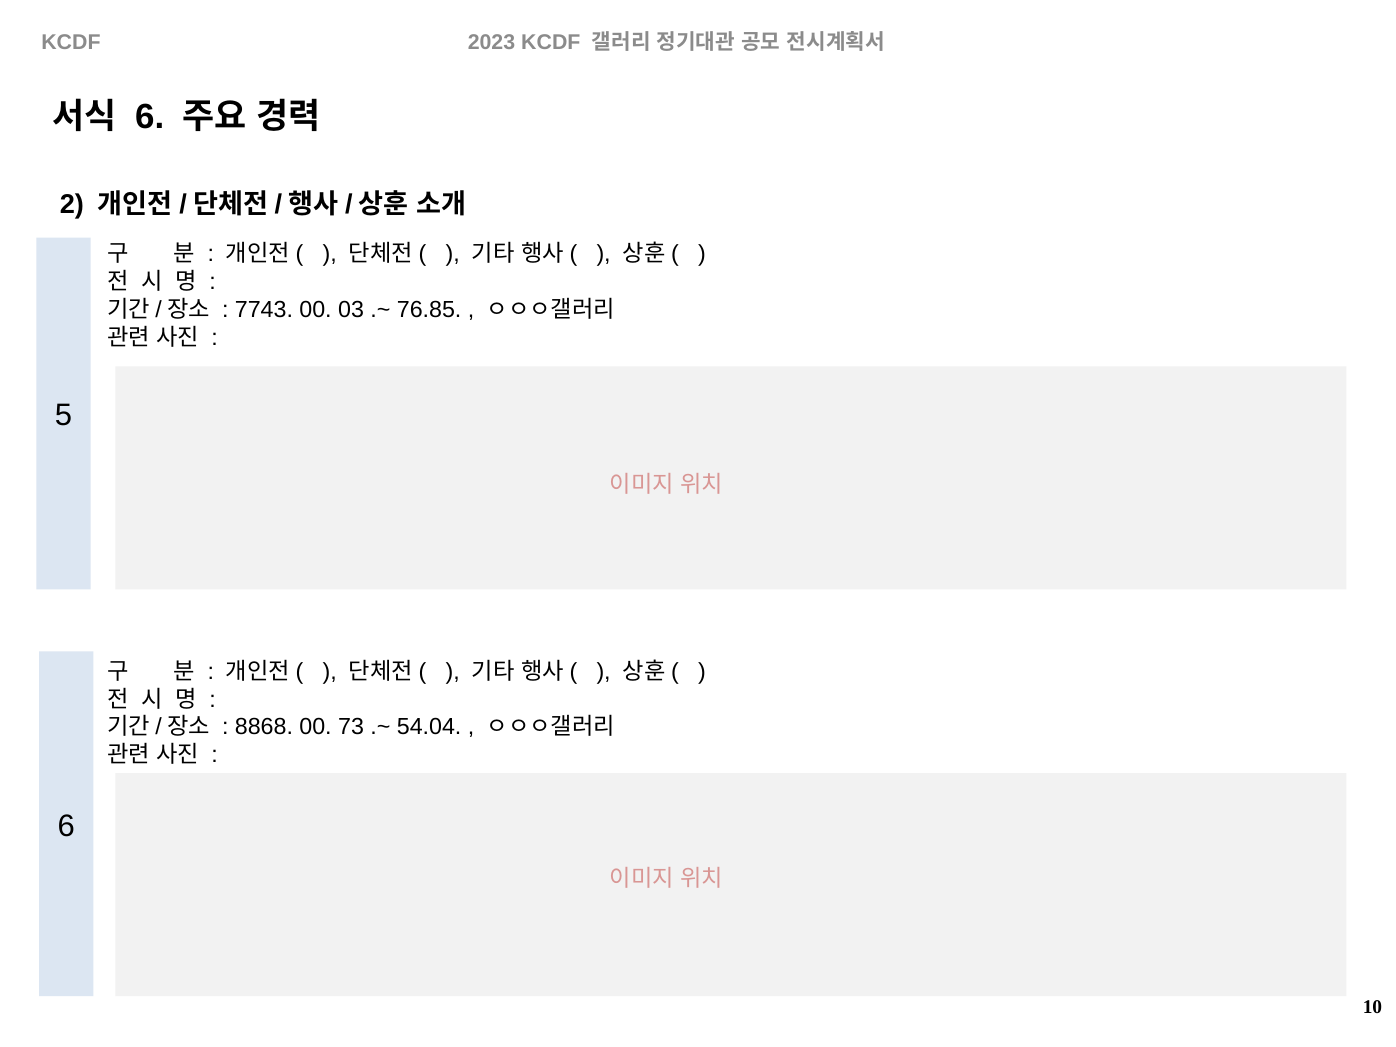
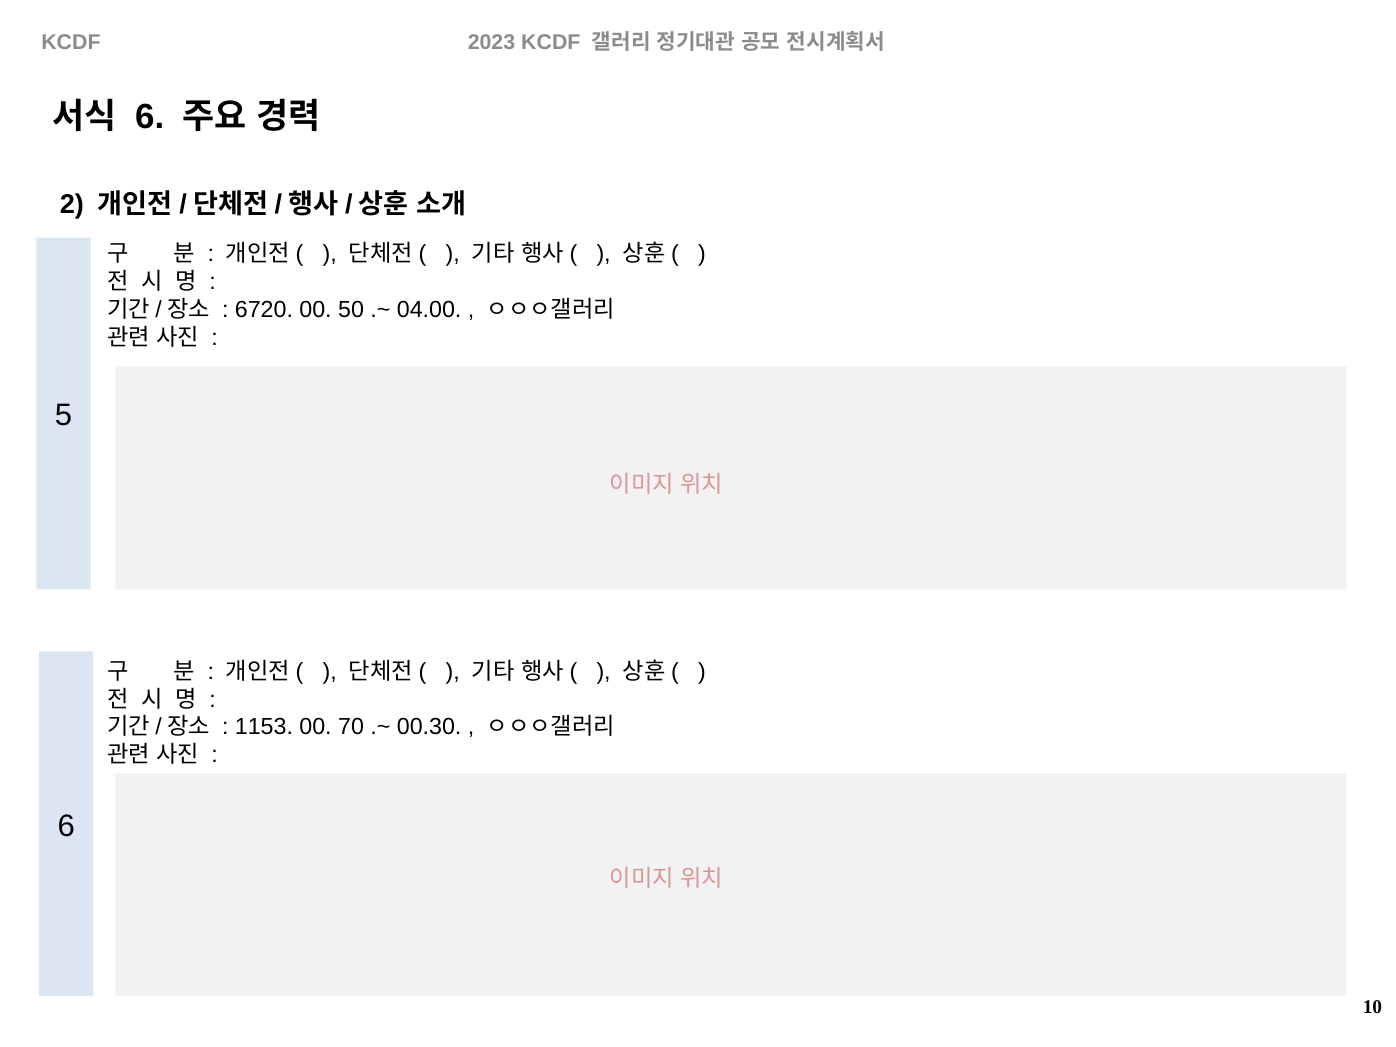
7743: 7743 -> 6720 (264, 310)
03: 03 -> 50 (351, 310)
76.85: 76.85 -> 04.00 (429, 310)
8868: 8868 -> 1153 (264, 727)
73: 73 -> 70 (351, 727)
54.04: 54.04 -> 00.30 (429, 727)
